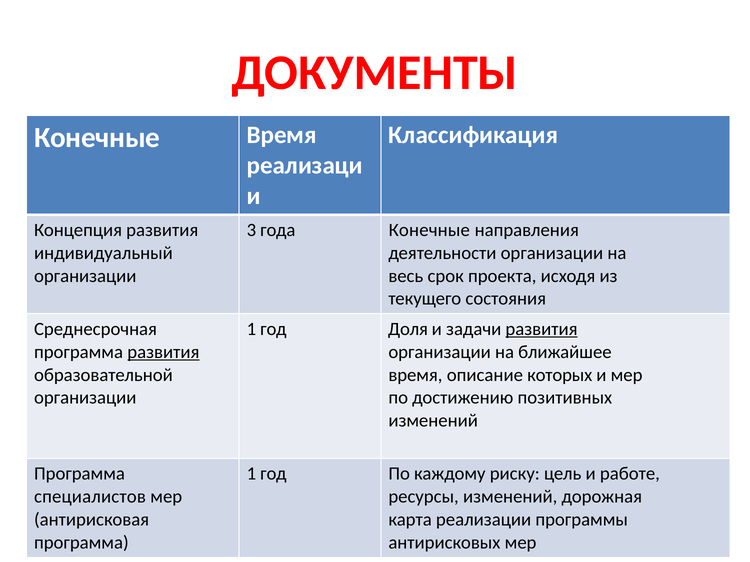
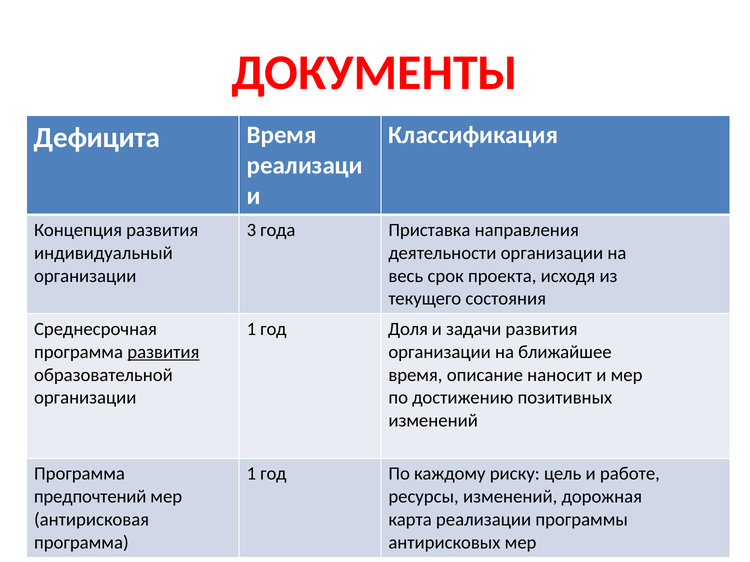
Конечные: Конечные -> Дефицита (97, 138)
года Конечные: Конечные -> Приставка (429, 230)
развития underline: present -> none (542, 329)
которых: которых -> наносит (560, 375)
специалистов: специалистов -> предпочтений (90, 497)
